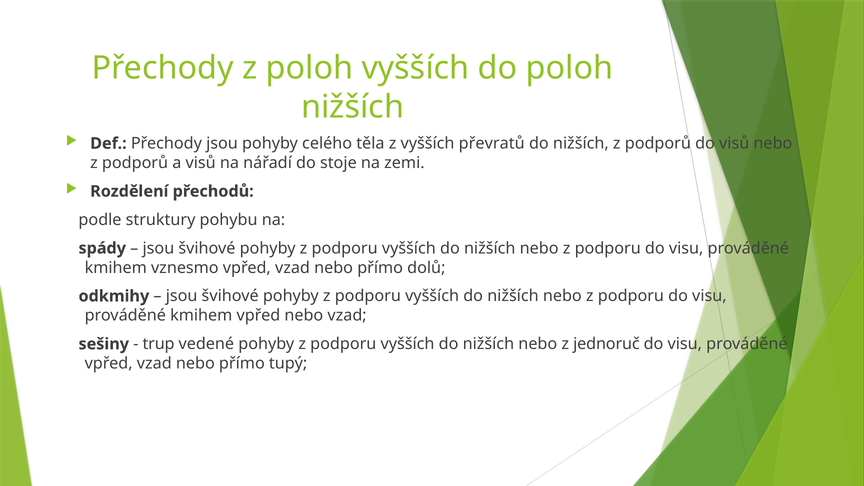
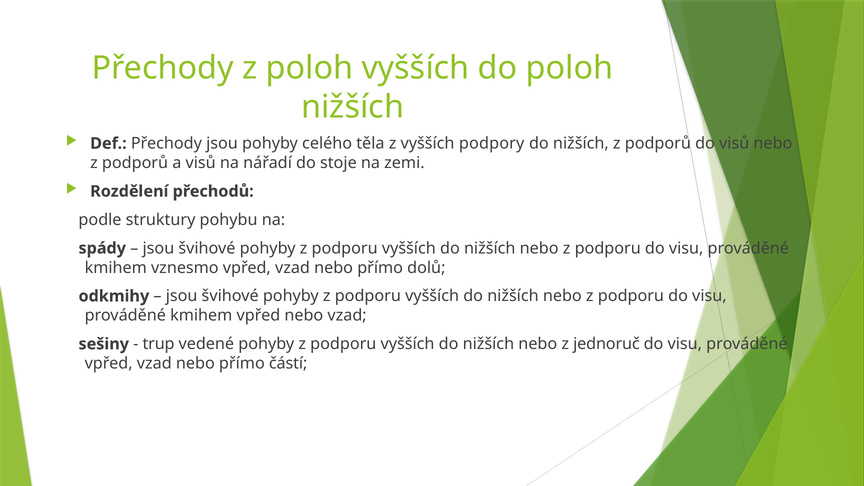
převratů: převratů -> podpory (492, 143)
tupý: tupý -> částí (288, 363)
